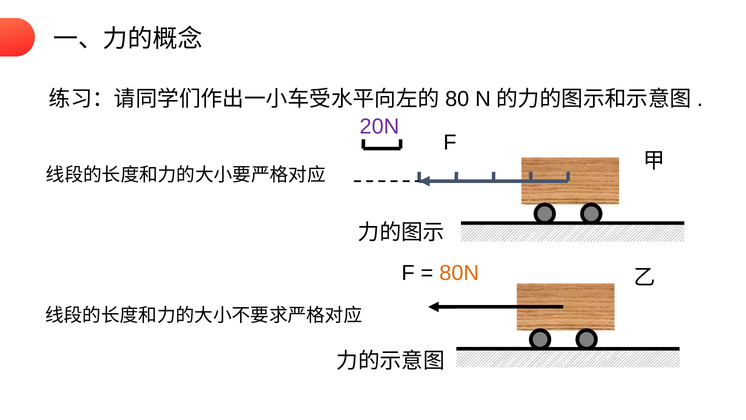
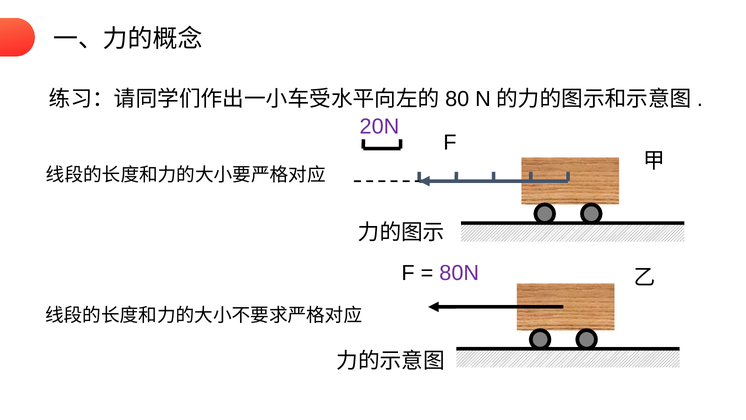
80N colour: orange -> purple (459, 273)
